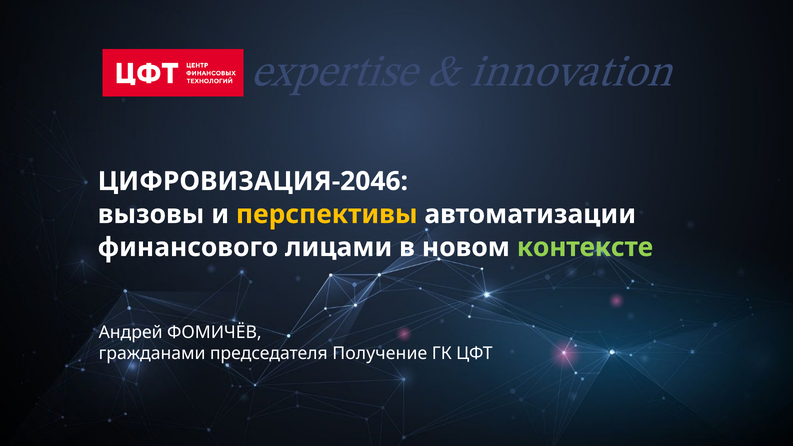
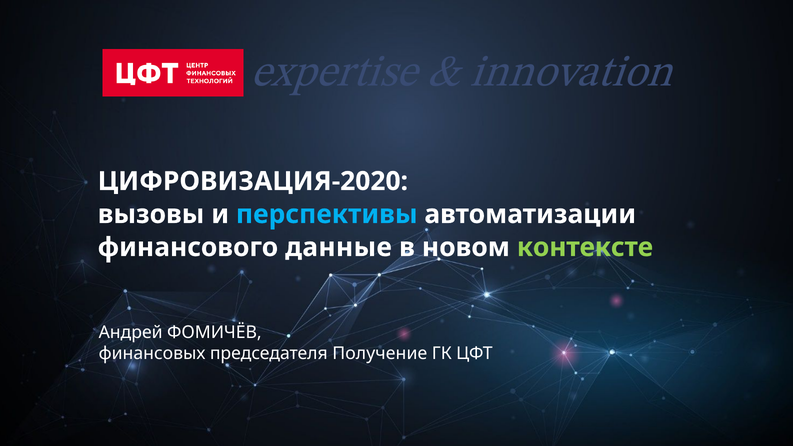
ЦИФРОВИЗАЦИЯ-2046: ЦИФРОВИЗАЦИЯ-2046 -> ЦИФРОВИЗАЦИЯ-2020 (253, 181)
перспективы colour: yellow -> light blue (327, 214)
лицами: лицами -> данные (339, 247)
гражданами: гражданами -> финансовых (152, 353)
